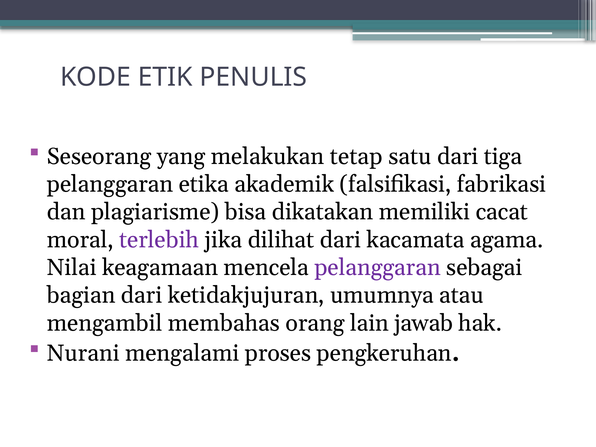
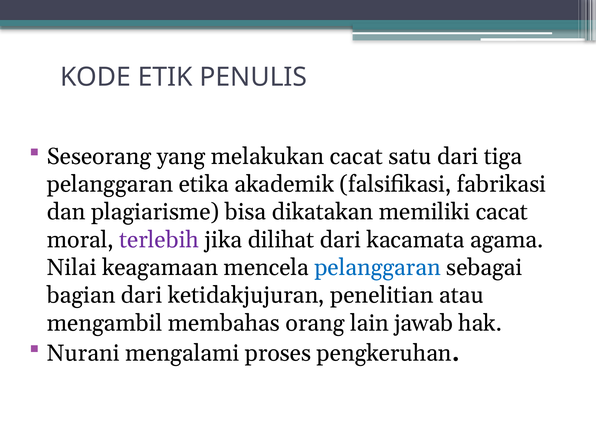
melakukan tetap: tetap -> cacat (356, 156)
pelanggaran colour: purple -> blue (378, 268)
umumnya: umumnya -> penelitian (382, 295)
